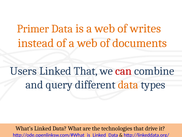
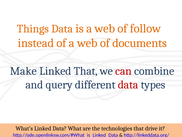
Primer: Primer -> Things (33, 29)
writes: writes -> follow (145, 28)
Users: Users -> Make (23, 71)
data colour: orange -> red (128, 84)
